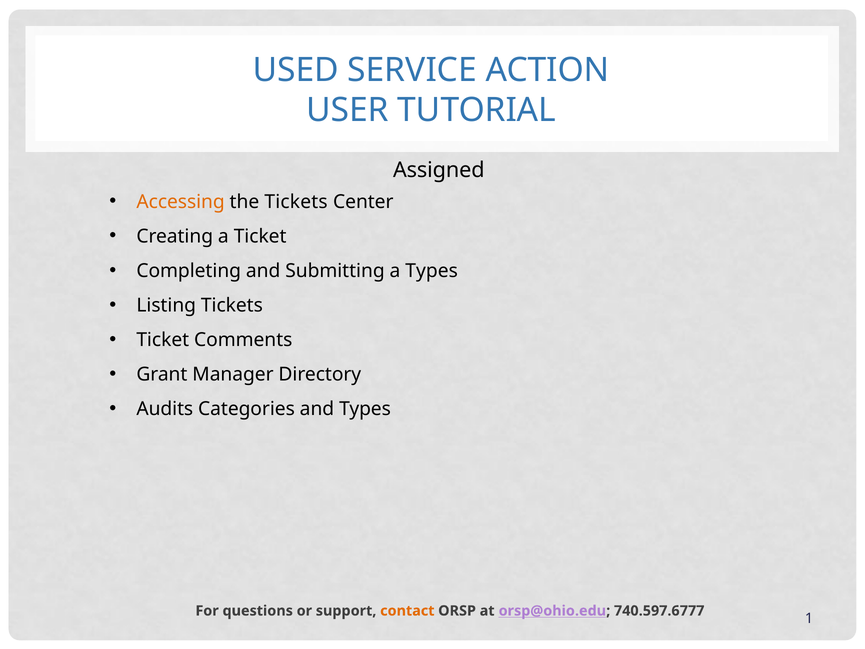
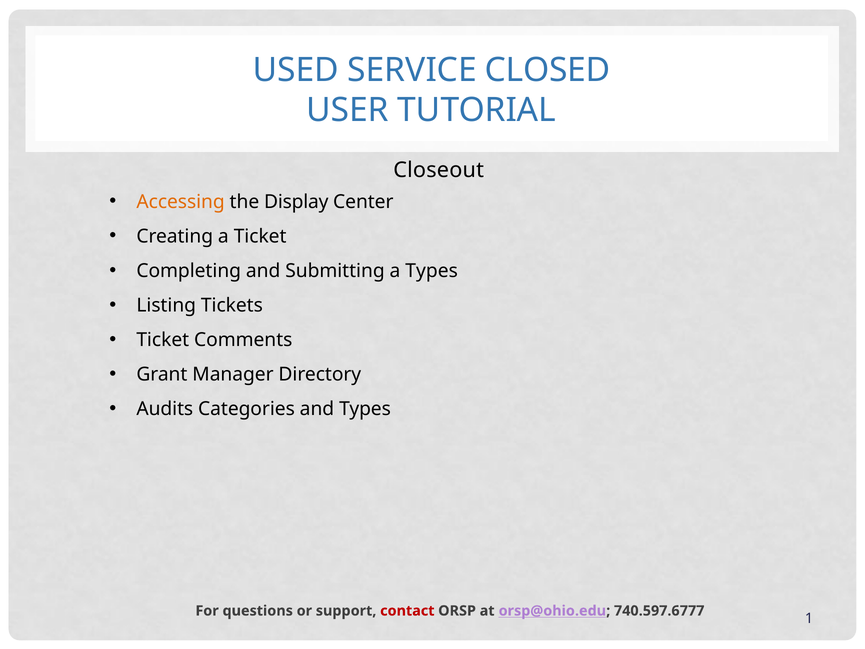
ACTION: ACTION -> CLOSED (548, 70)
Assigned: Assigned -> Closeout (439, 170)
the Tickets: Tickets -> Display (296, 202)
contact colour: orange -> red (407, 611)
